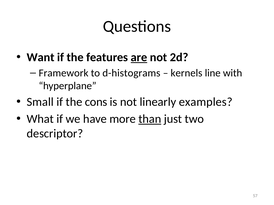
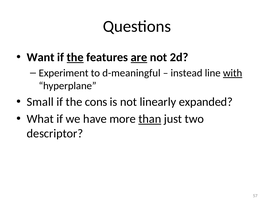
the underline: none -> present (75, 57)
Framework: Framework -> Experiment (64, 73)
d-histograms: d-histograms -> d-meaningful (131, 73)
kernels: kernels -> instead (187, 73)
with underline: none -> present (233, 73)
examples: examples -> expanded (206, 102)
